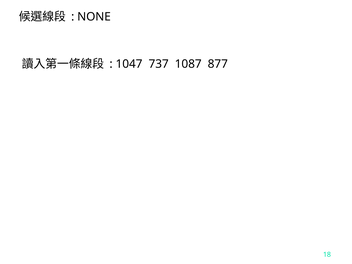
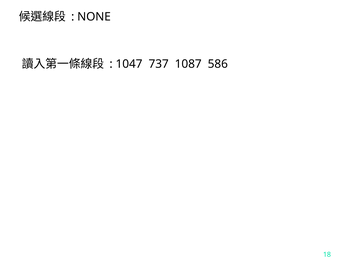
877: 877 -> 586 (218, 64)
